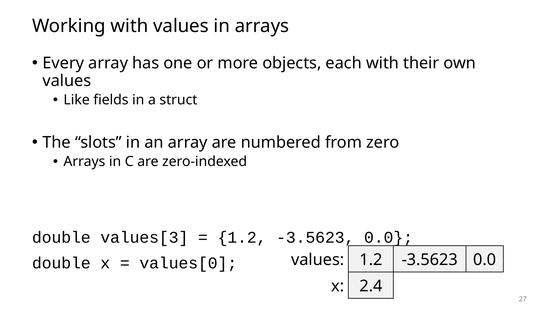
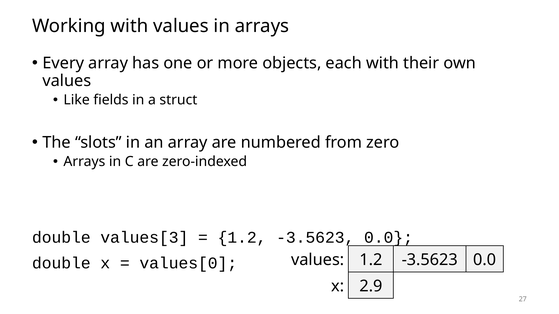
2.4: 2.4 -> 2.9 (371, 286)
